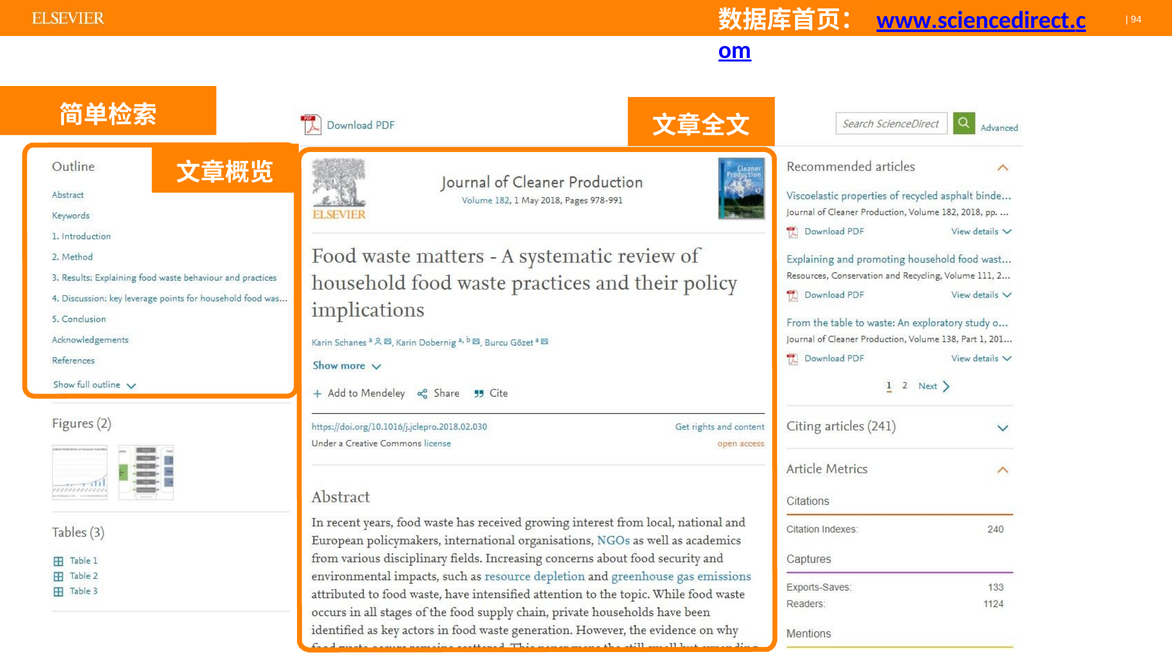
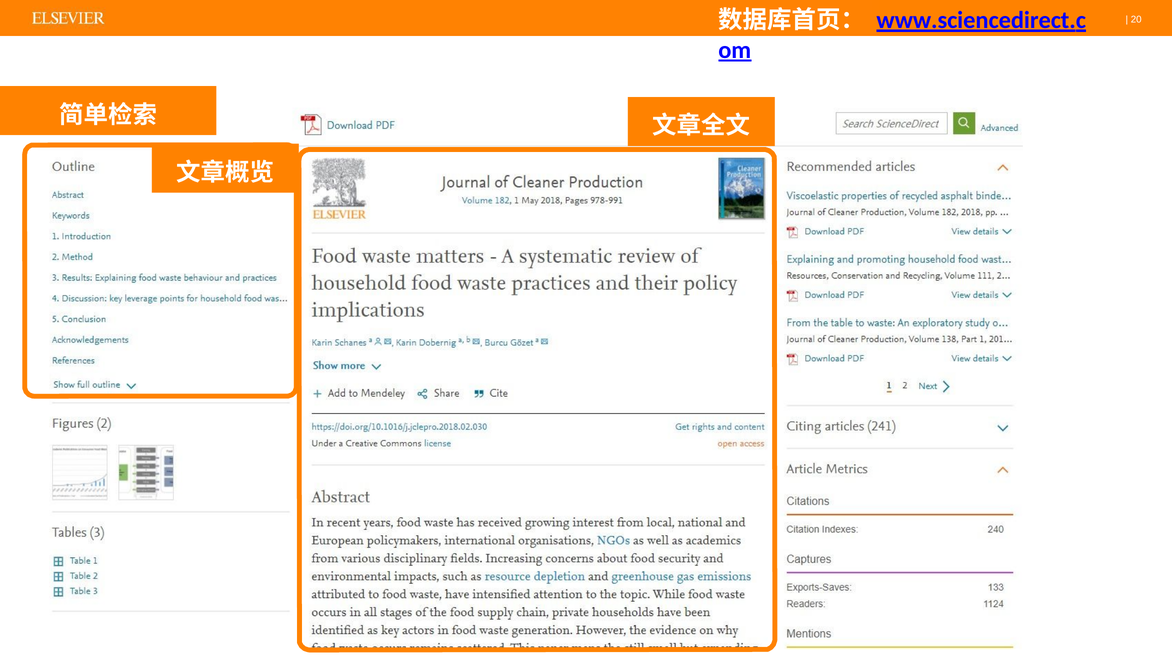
94: 94 -> 20 (1136, 19)
